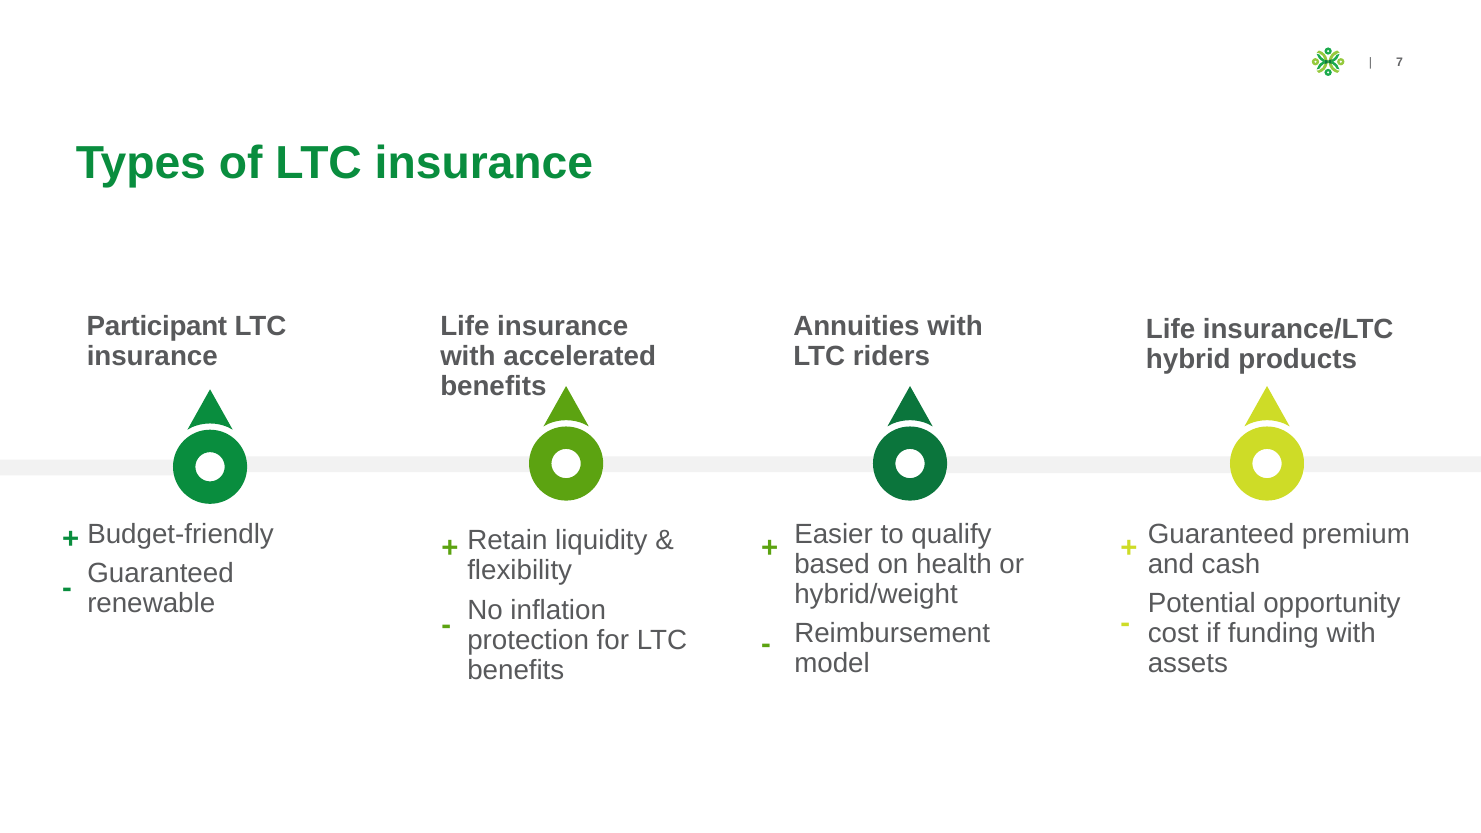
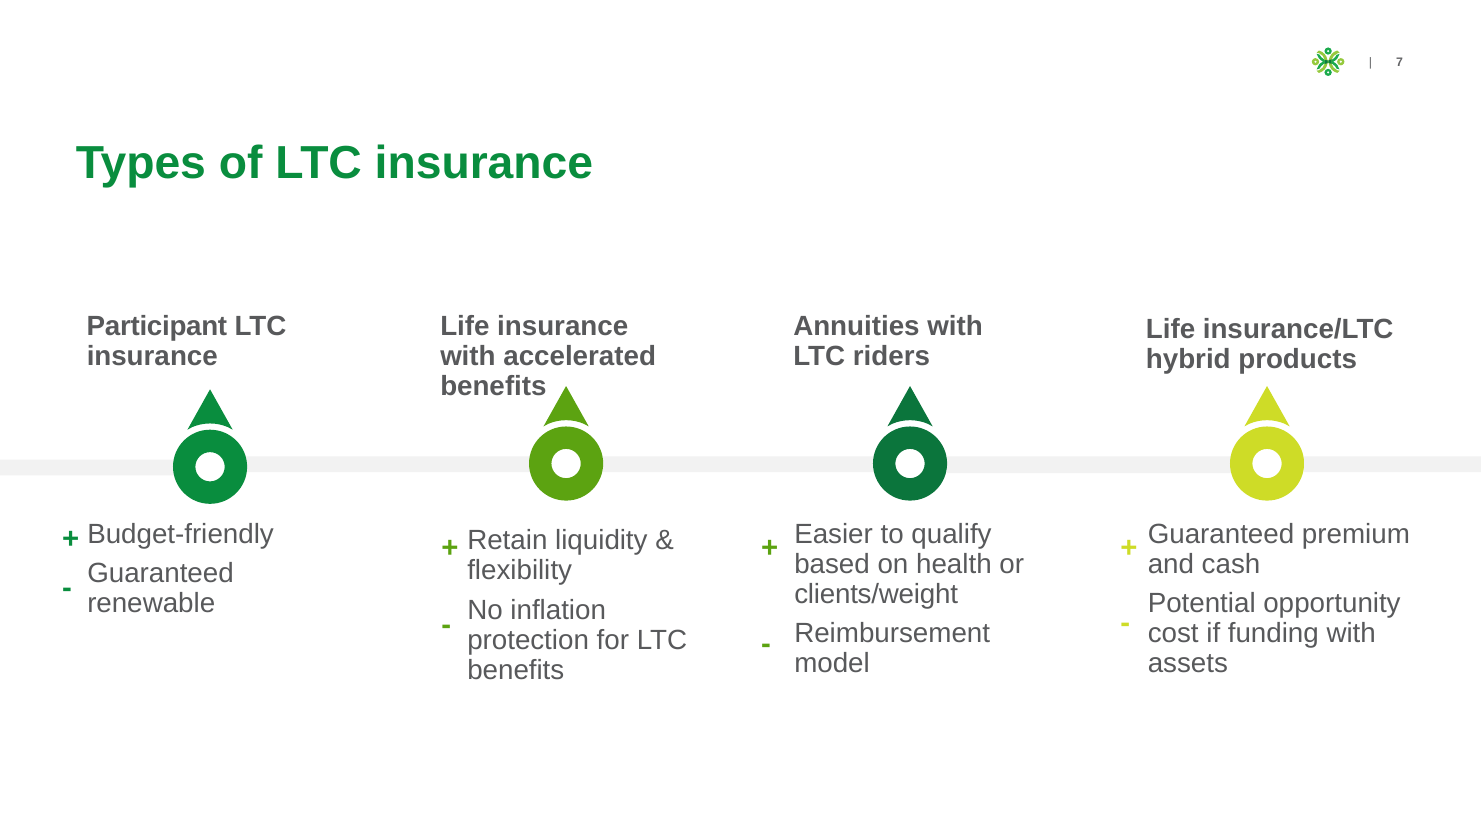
hybrid/weight: hybrid/weight -> clients/weight (876, 594)
